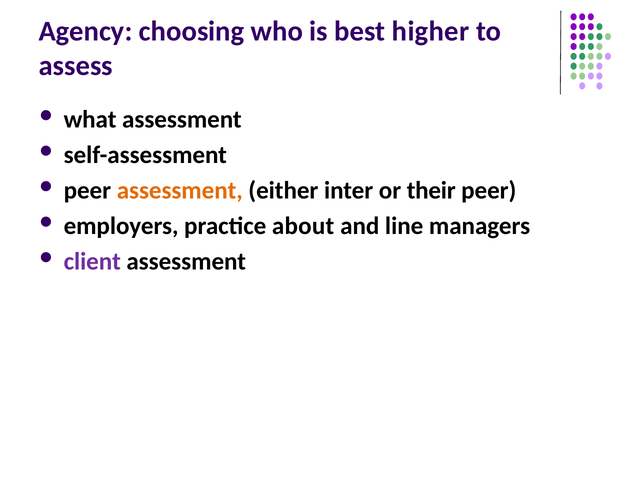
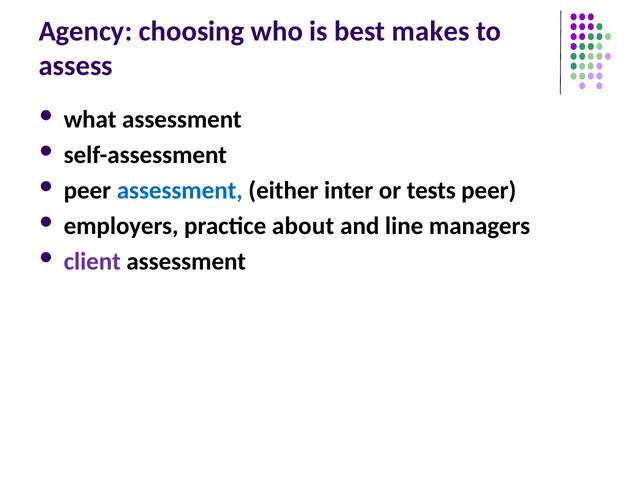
higher: higher -> makes (431, 31)
assessment colour: orange -> blue (180, 190)
their: their -> tests (431, 190)
